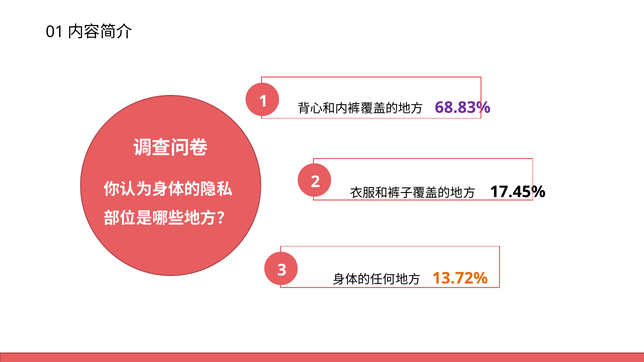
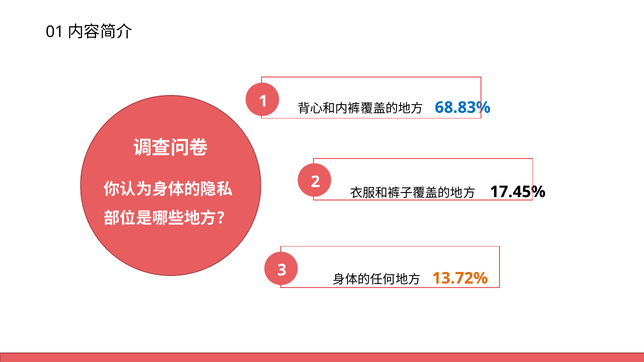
68.83% colour: purple -> blue (463, 108)
